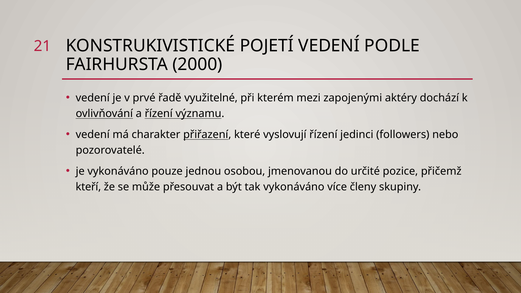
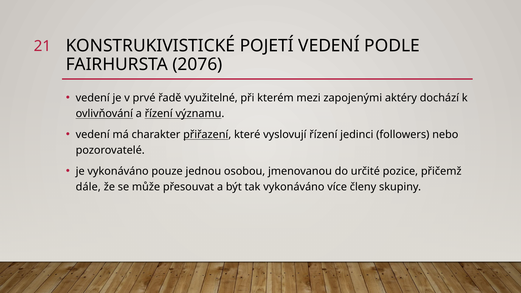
2000: 2000 -> 2076 (197, 64)
kteří: kteří -> dále (88, 187)
